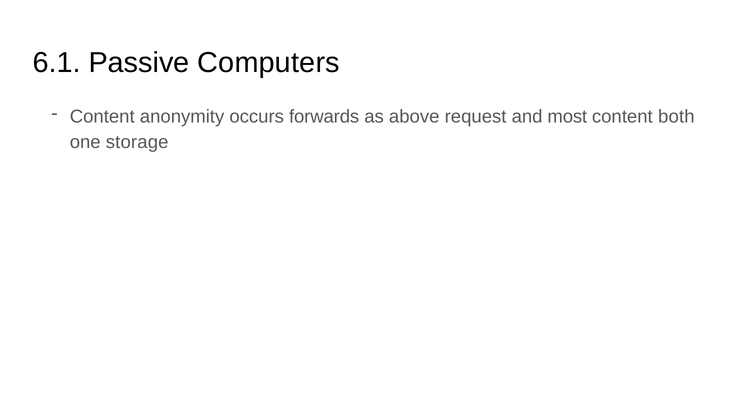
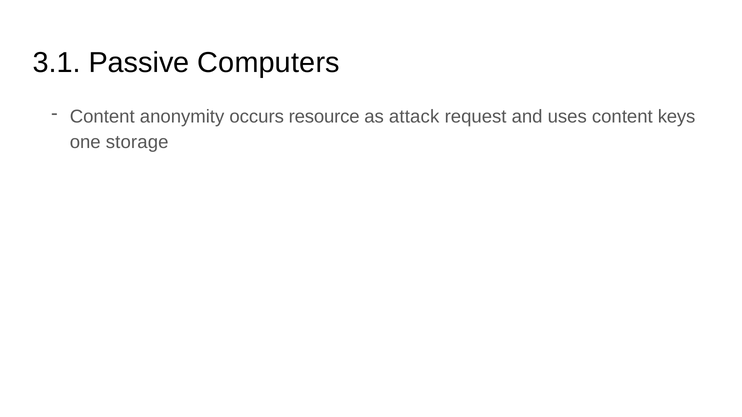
6.1: 6.1 -> 3.1 (57, 63)
forwards: forwards -> resource (324, 117)
above: above -> attack (414, 117)
most: most -> uses (567, 117)
both: both -> keys (677, 117)
